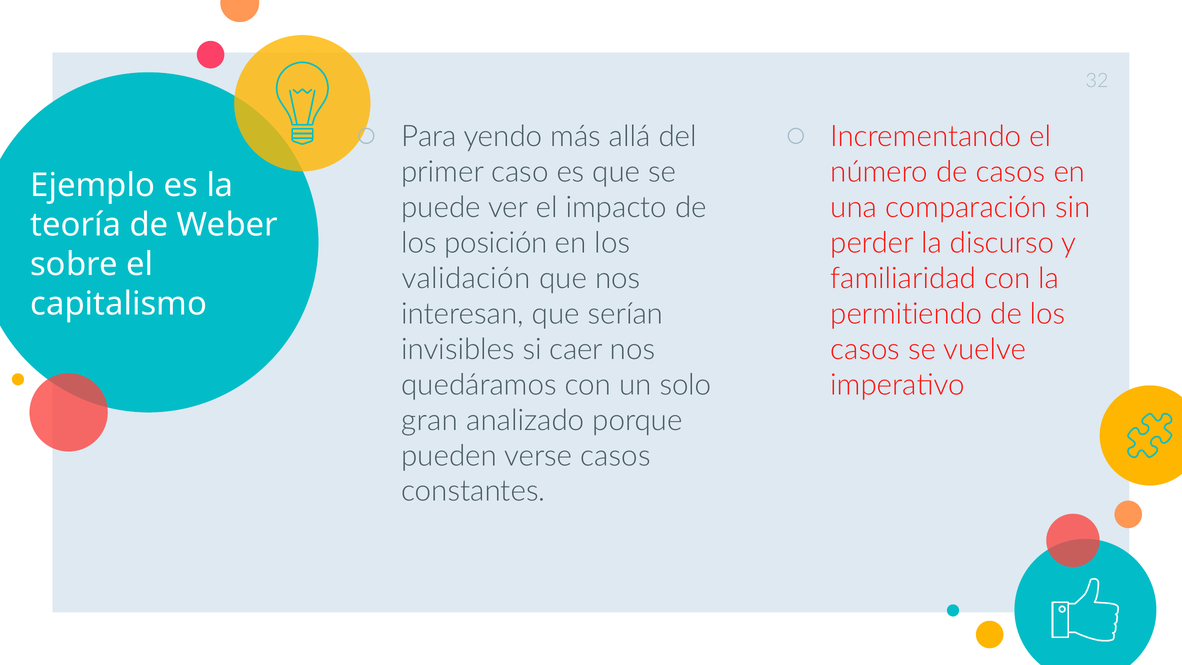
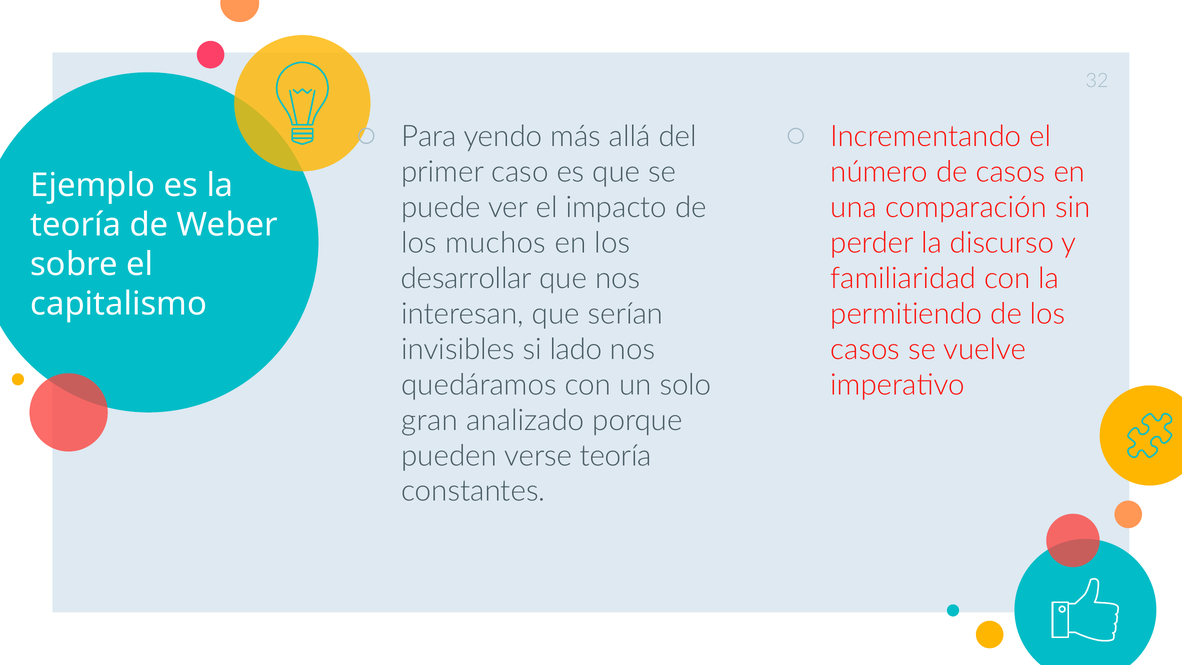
posición: posición -> muchos (496, 243)
validación: validación -> desarrollar (466, 278)
caer: caer -> lado (576, 349)
verse casos: casos -> teoría (616, 456)
